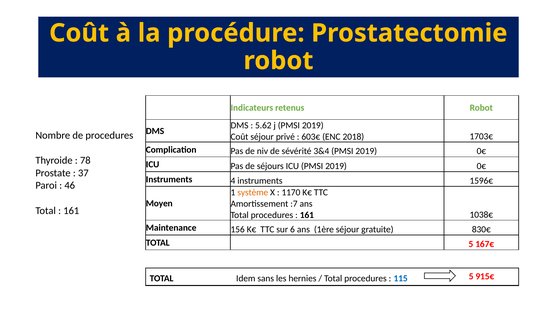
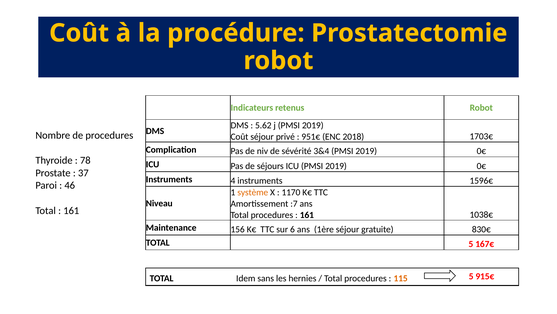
603€: 603€ -> 951€ (311, 137)
Moyen: Moyen -> Niveau (159, 203)
115 colour: blue -> orange (401, 278)
